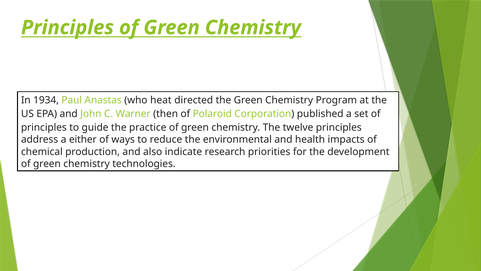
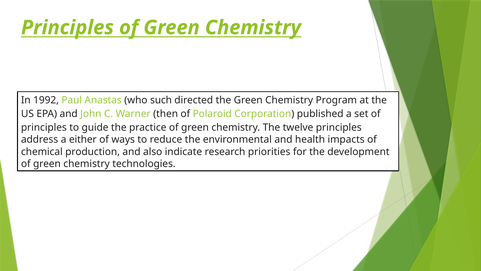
1934: 1934 -> 1992 (46, 100)
heat: heat -> such (161, 100)
